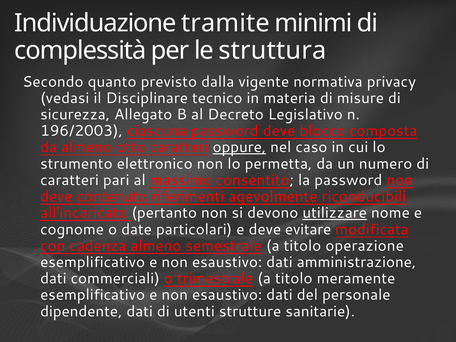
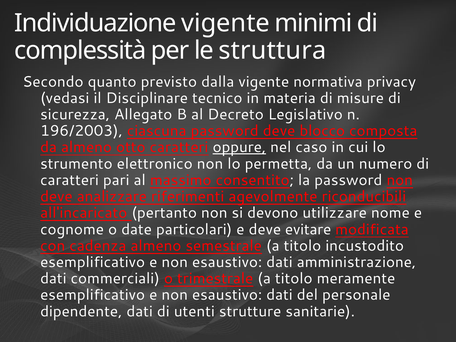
Individuazione tramite: tramite -> vigente (226, 23)
contenuto: contenuto -> analizzare (112, 197)
utilizzare underline: present -> none (335, 213)
operazione: operazione -> incustodito (365, 246)
